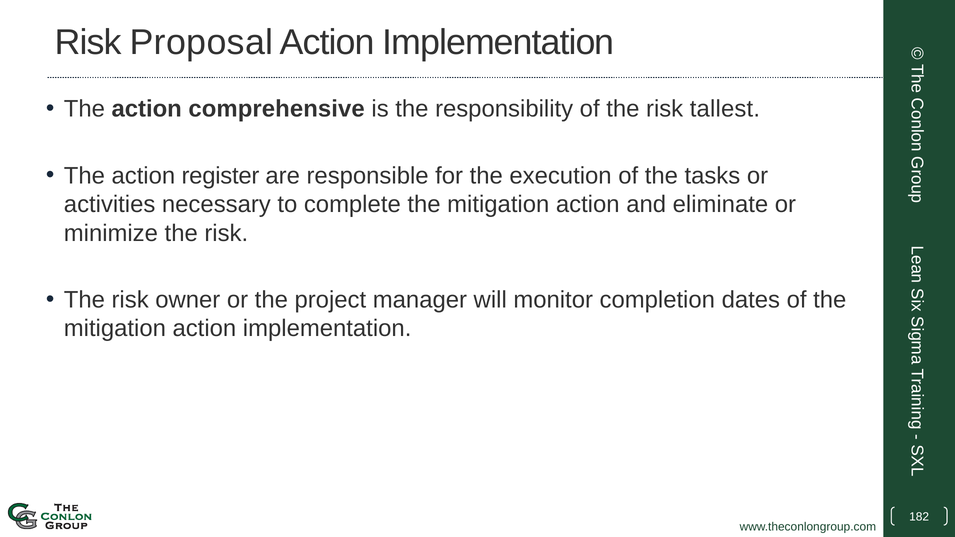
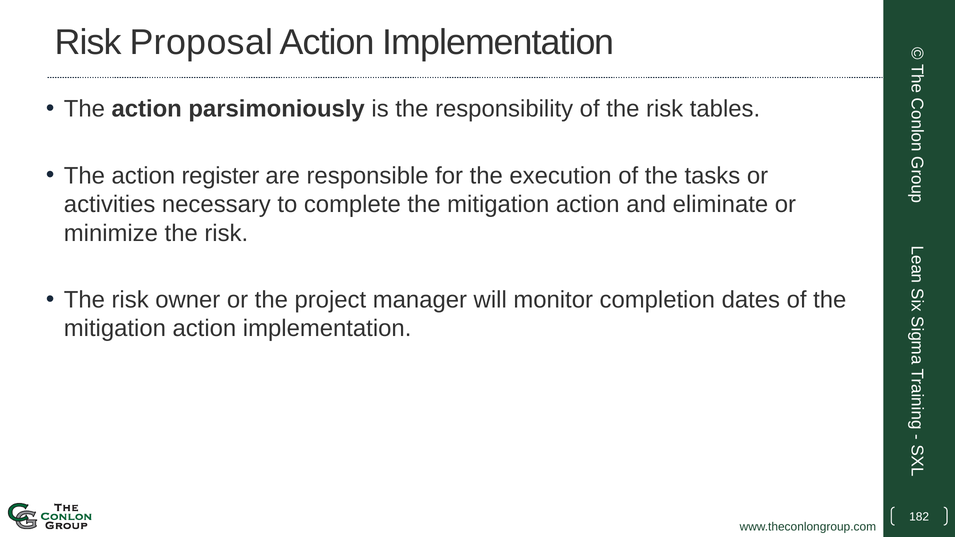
comprehensive: comprehensive -> parsimoniously (277, 109)
tallest: tallest -> tables (725, 109)
